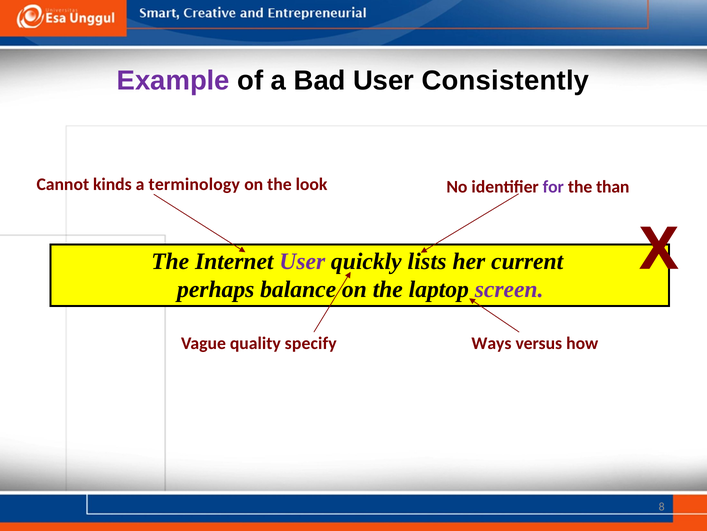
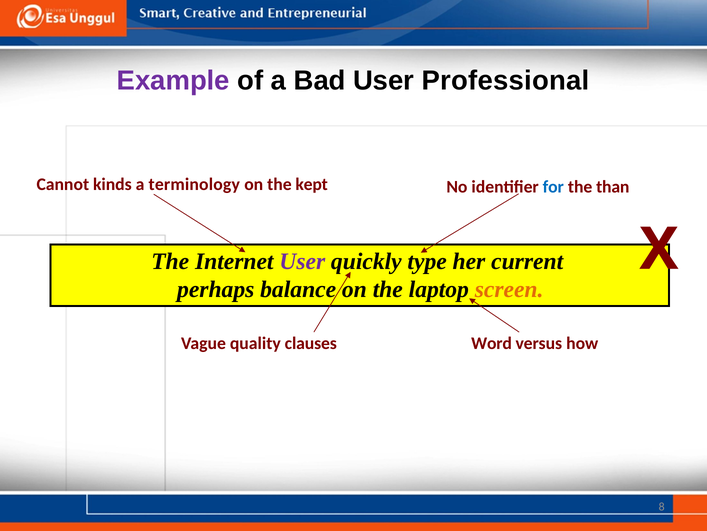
Consistently: Consistently -> Professional (505, 80)
look: look -> kept (312, 184)
for colour: purple -> blue (553, 187)
lists: lists -> type (427, 261)
screen colour: purple -> orange (509, 289)
specify: specify -> clauses (311, 343)
Ways: Ways -> Word (492, 343)
